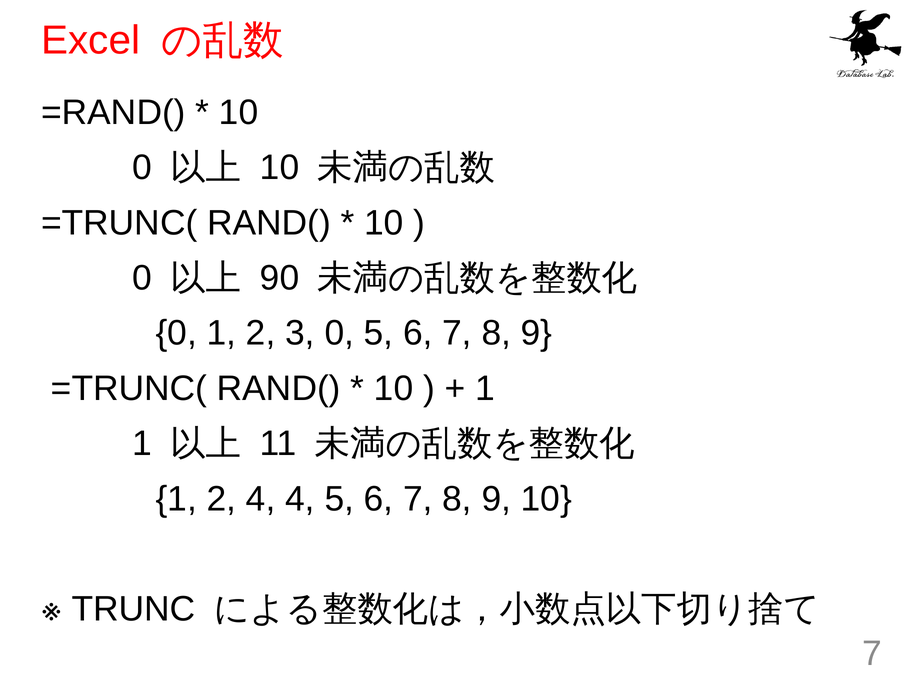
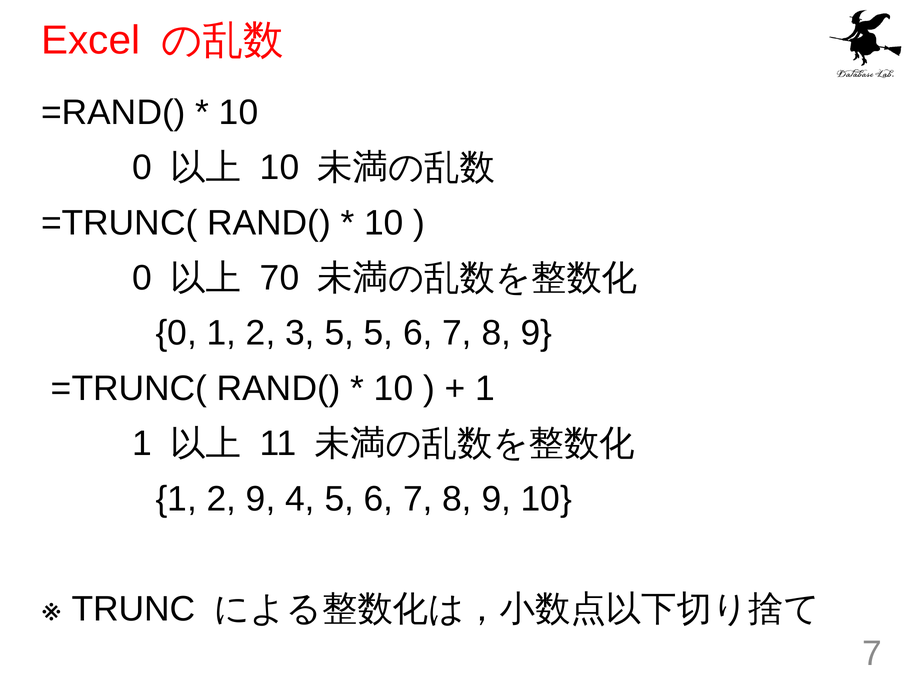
90: 90 -> 70 (280, 278)
3 0: 0 -> 5 (339, 333)
2 4: 4 -> 9 (261, 499)
